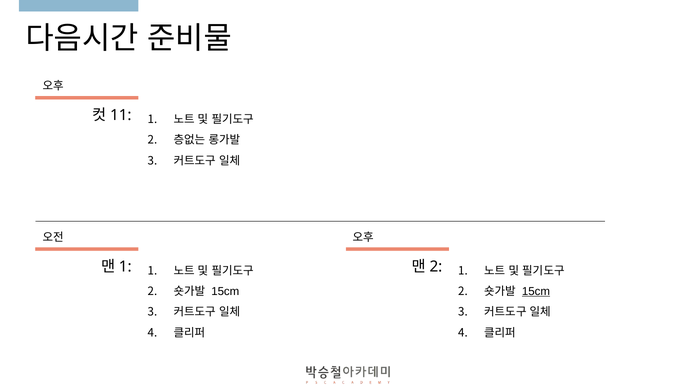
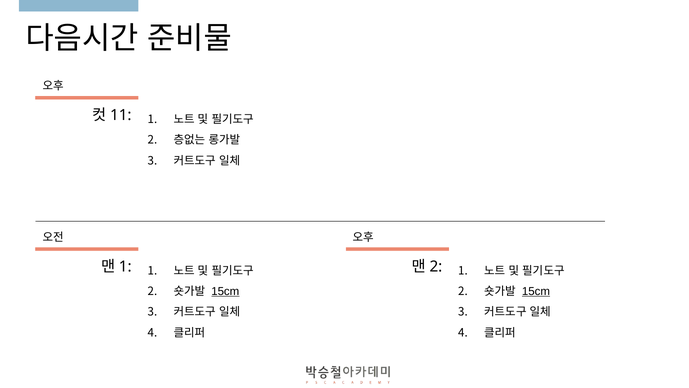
15cm underline: none -> present (225, 291)
